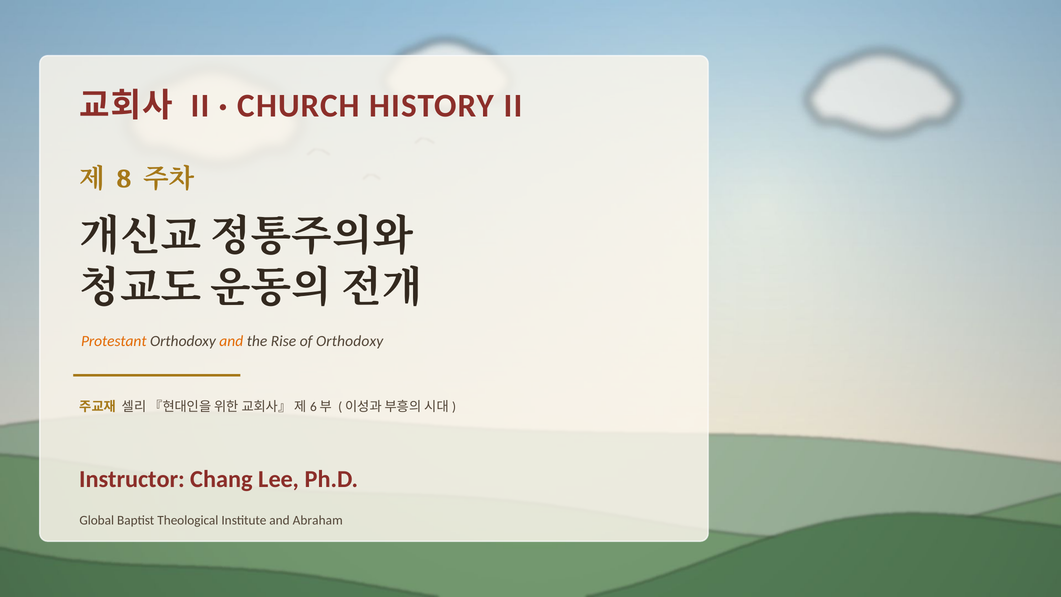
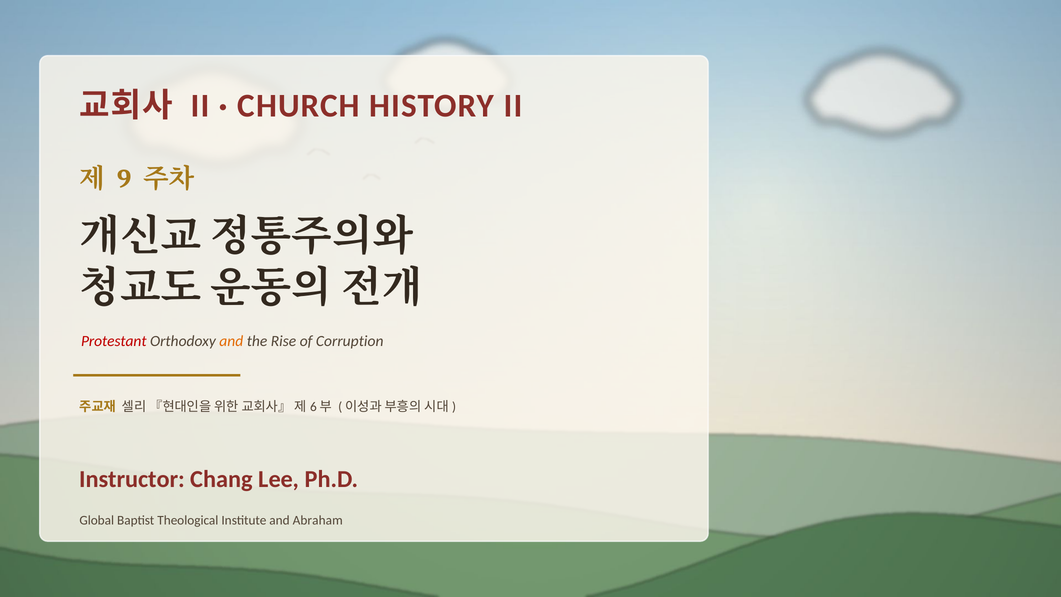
8: 8 -> 9 (124, 179)
Protestant colour: orange -> red (114, 341)
of Orthodoxy: Orthodoxy -> Corruption (350, 341)
